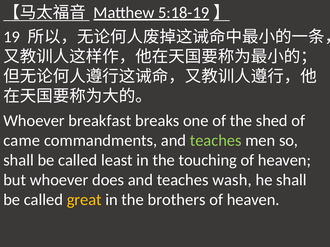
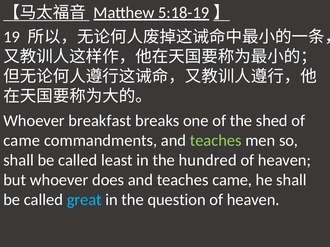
touching: touching -> hundred (208, 160)
teaches wash: wash -> came (232, 180)
great colour: yellow -> light blue (84, 200)
brothers: brothers -> question (177, 200)
